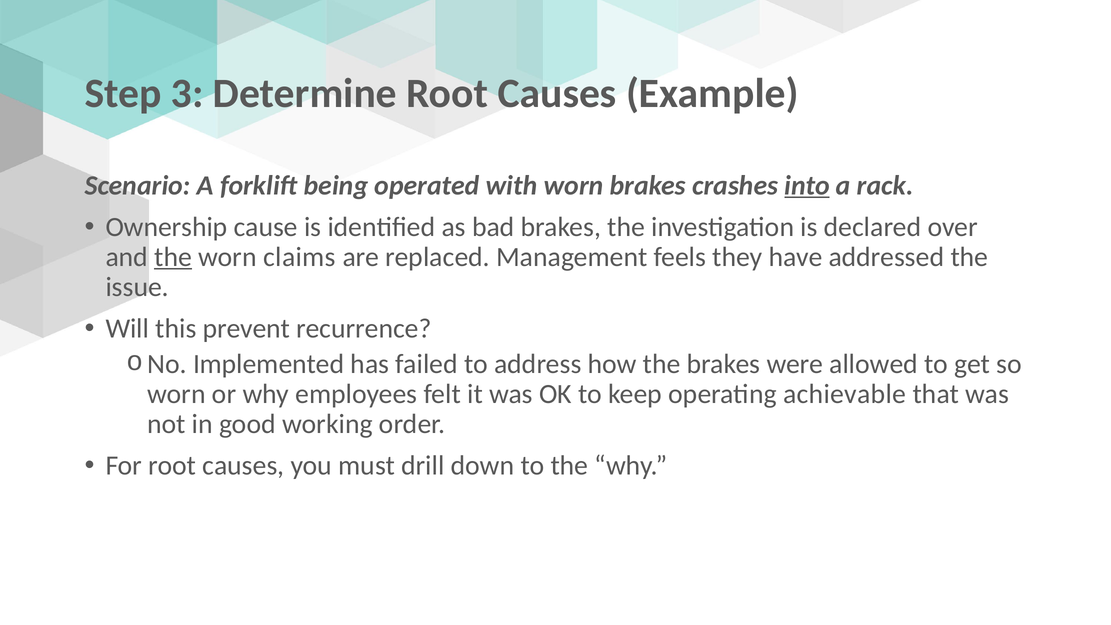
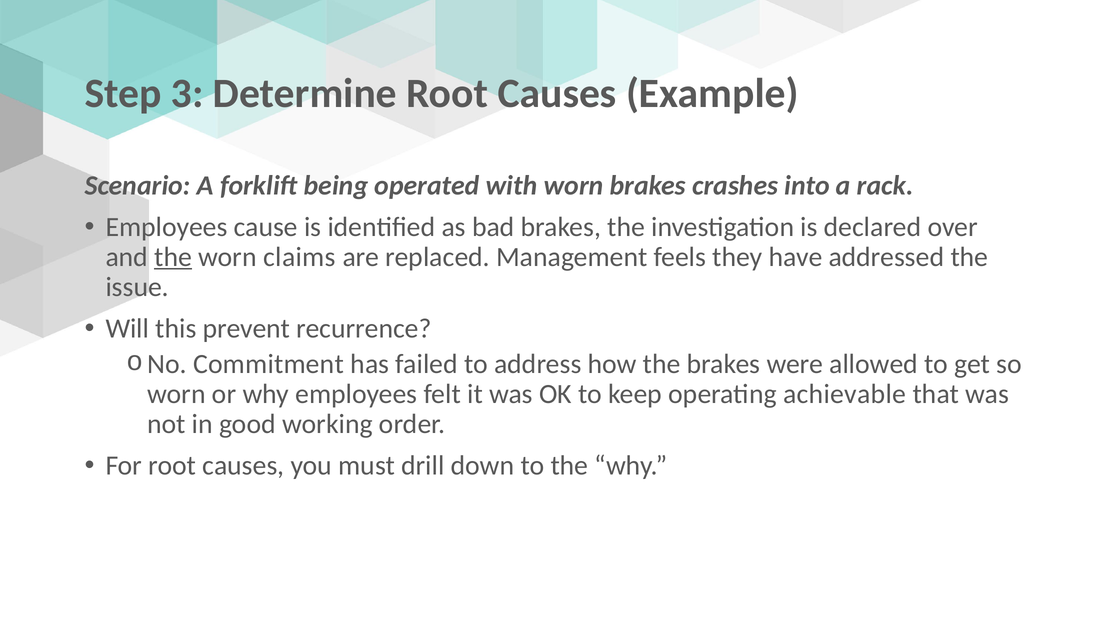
into underline: present -> none (807, 185)
Ownership: Ownership -> Employees (167, 227)
Implemented: Implemented -> Commitment (268, 364)
